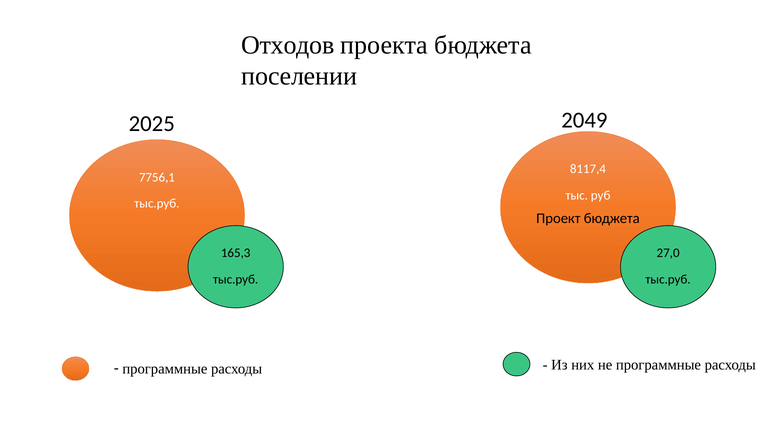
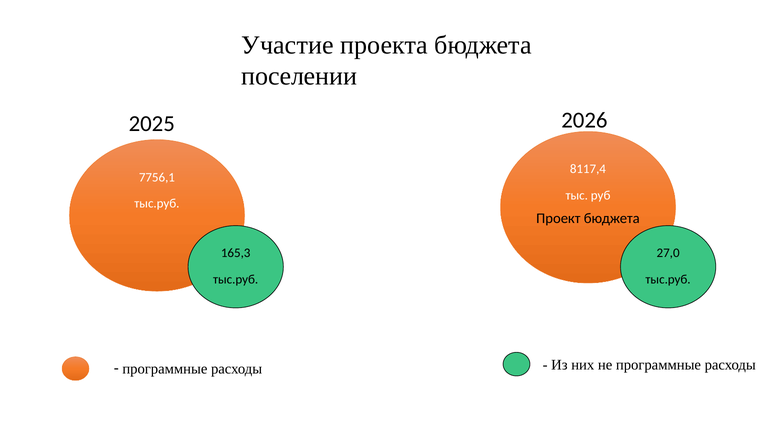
Отходов: Отходов -> Участие (288, 45)
2049: 2049 -> 2026 (584, 120)
